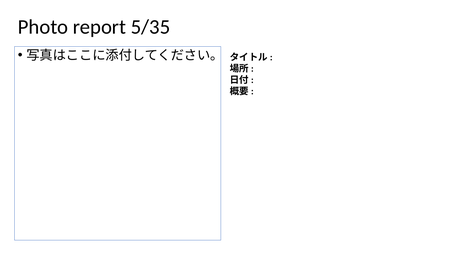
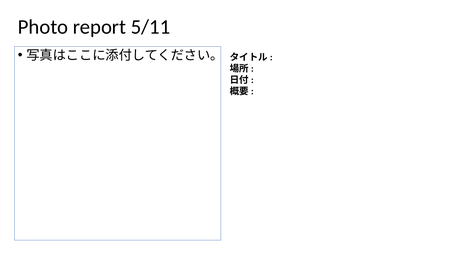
5/35: 5/35 -> 5/11 (151, 27)
